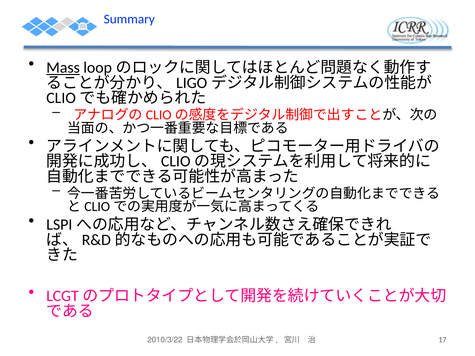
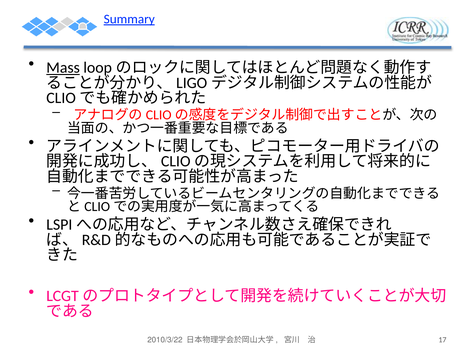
Summary underline: none -> present (129, 19)
